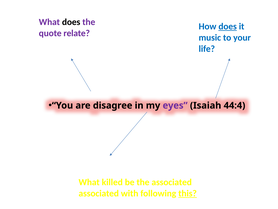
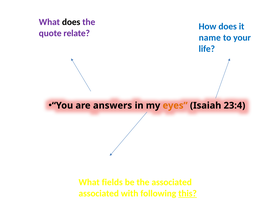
does underline: present -> none (228, 26)
music: music -> name (210, 38)
disagree: disagree -> answers (113, 105)
eyes colour: purple -> orange (175, 105)
44:4: 44:4 -> 23:4 (234, 105)
killed: killed -> fields (112, 182)
